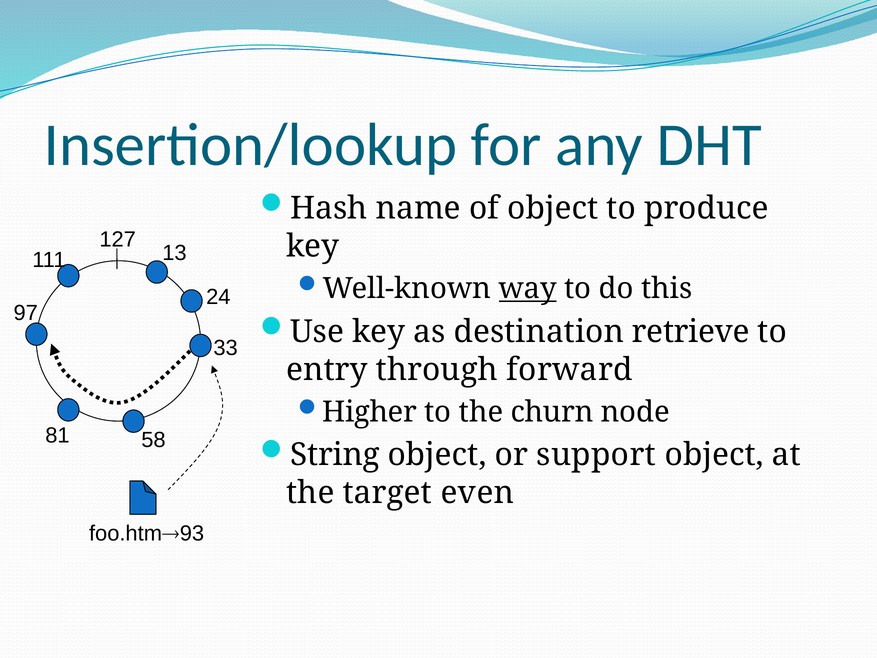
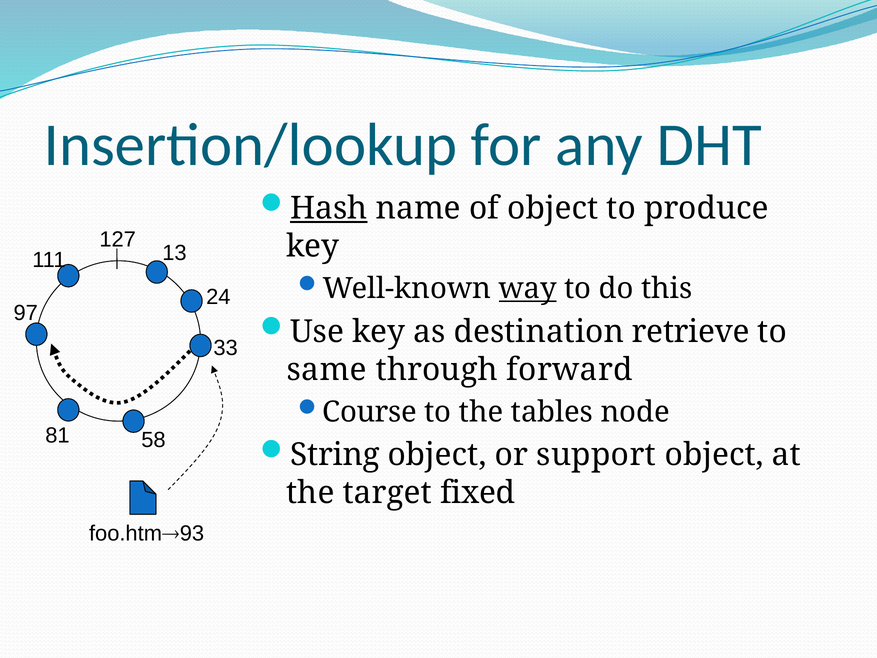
Hash underline: none -> present (329, 208)
entry: entry -> same (327, 369)
Higher: Higher -> Course (370, 412)
churn: churn -> tables (552, 412)
even: even -> fixed (478, 493)
